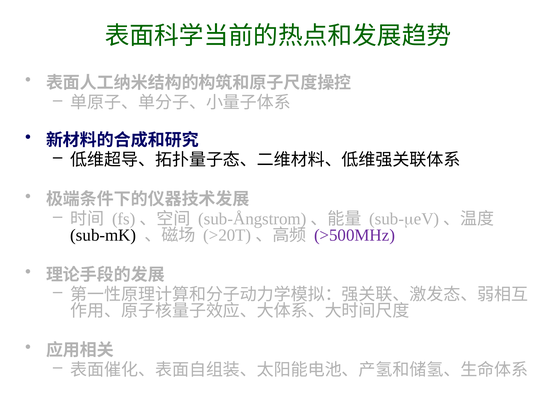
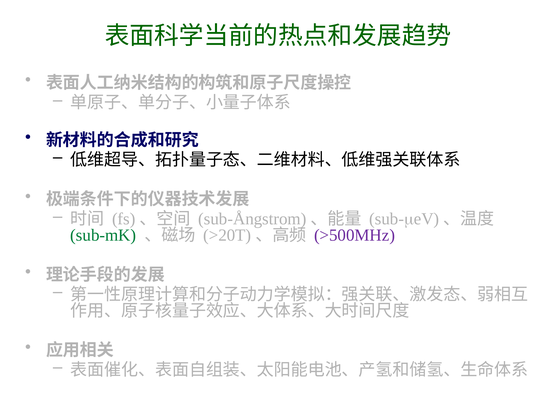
sub-mK colour: black -> green (103, 235)
